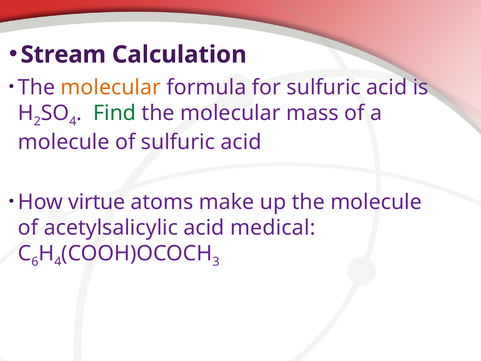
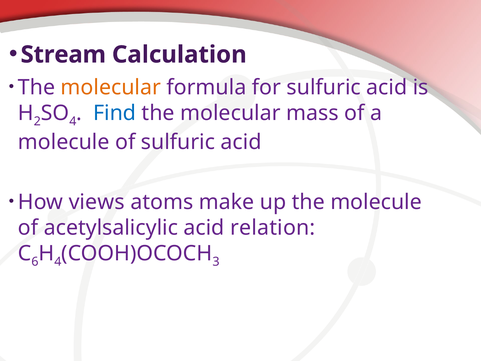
Find colour: green -> blue (115, 113)
virtue: virtue -> views (97, 202)
medical: medical -> relation (273, 228)
